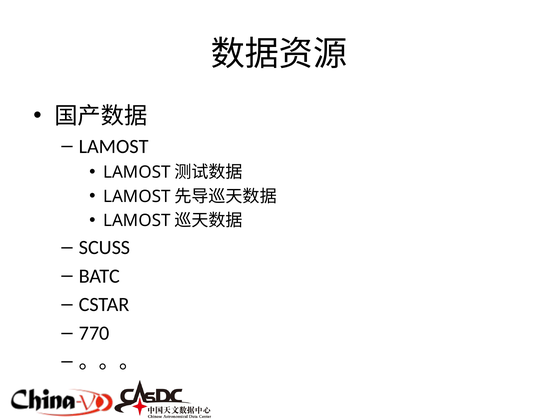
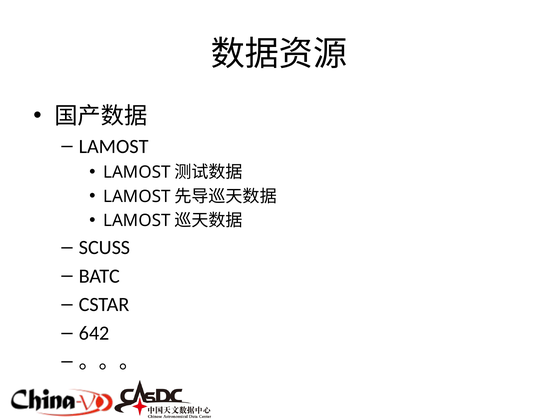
770: 770 -> 642 (94, 333)
